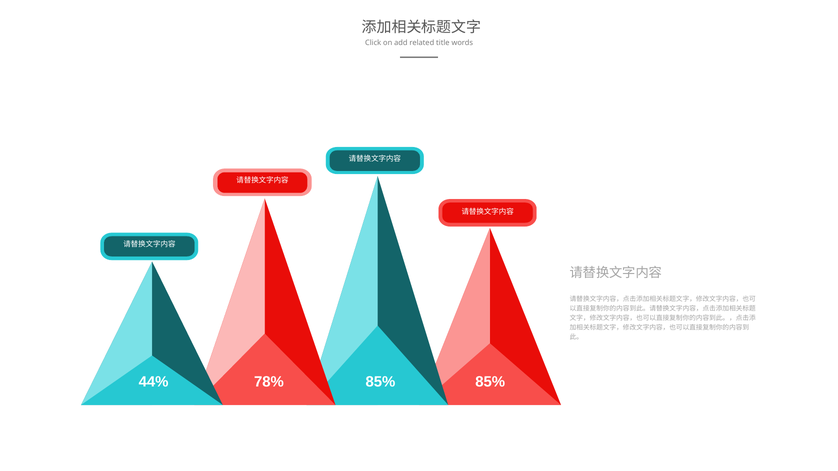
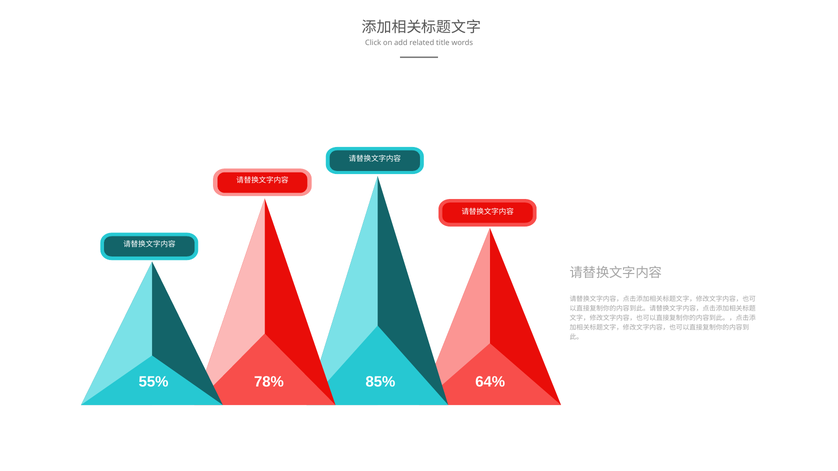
44%: 44% -> 55% (154, 382)
85% 85%: 85% -> 64% (490, 382)
